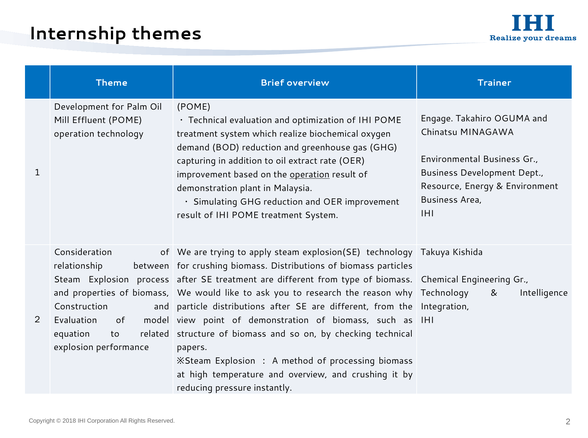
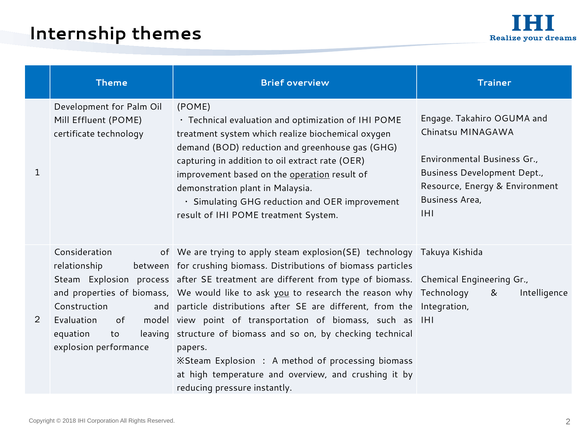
operation: operation -> certificate (74, 134)
you underline: none -> present (282, 293)
point of demonstration: demonstration -> transportation (279, 320)
related: related -> leaving (155, 334)
